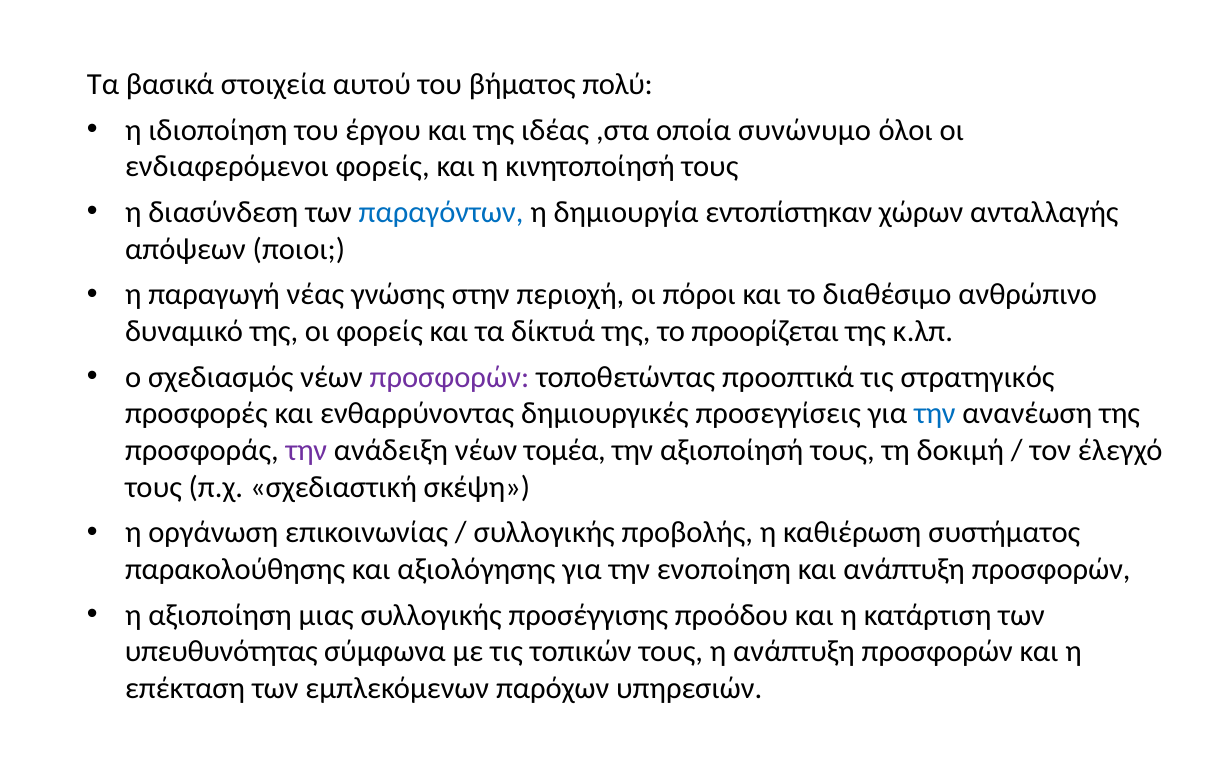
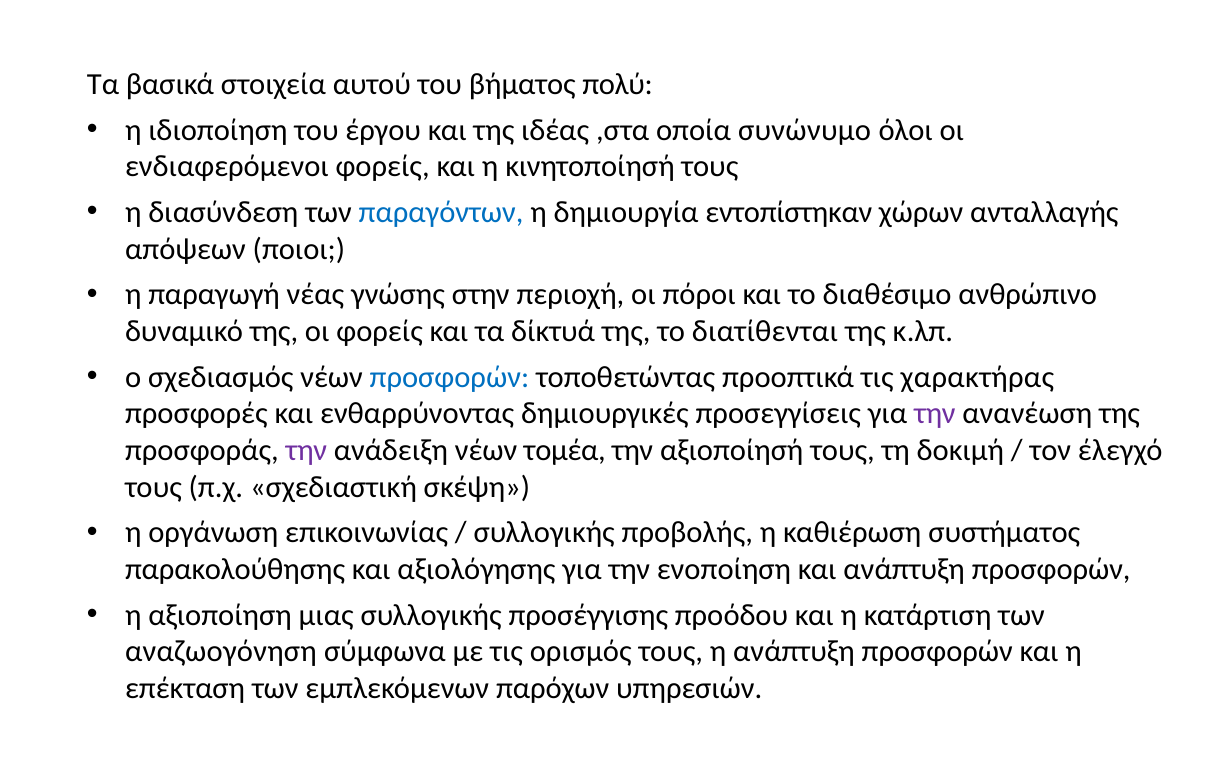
προορίζεται: προορίζεται -> διατίθενται (765, 332)
προσφορών colour: purple -> blue (449, 377)
στρατηγικός: στρατηγικός -> χαρακτήρας (977, 377)
την colour: blue -> purple (935, 414)
υπευθυνότητας: υπευθυνότητας -> αναζωογόνηση (221, 652)
τοπικών: τοπικών -> ορισμός (581, 652)
